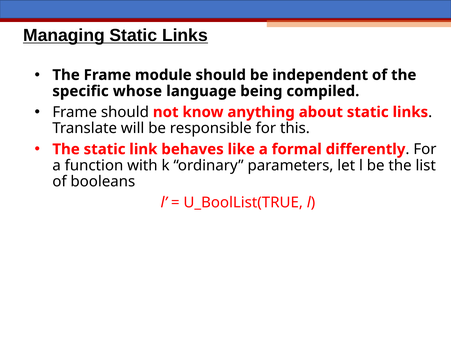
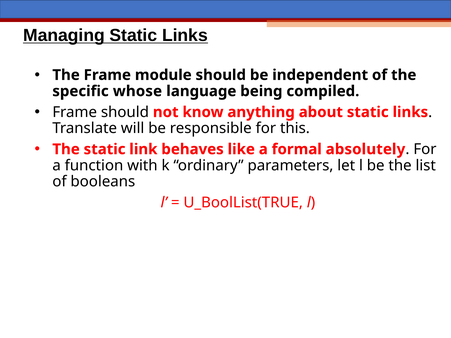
differently: differently -> absolutely (365, 149)
